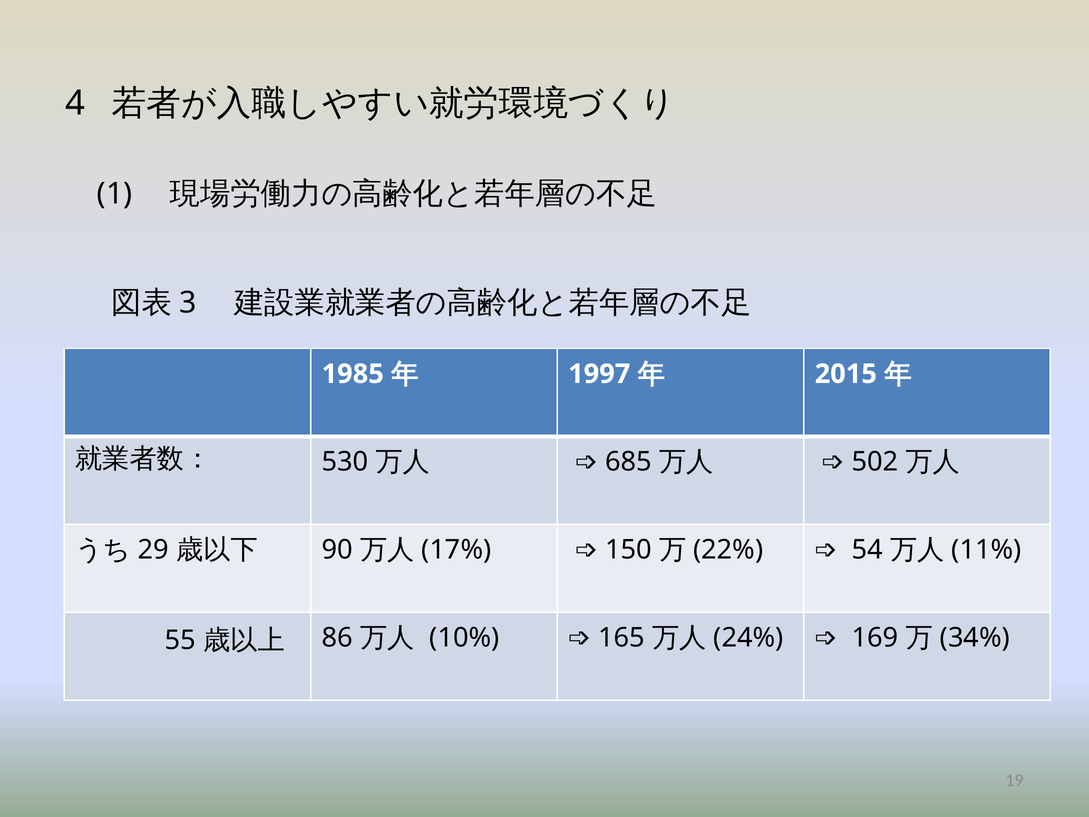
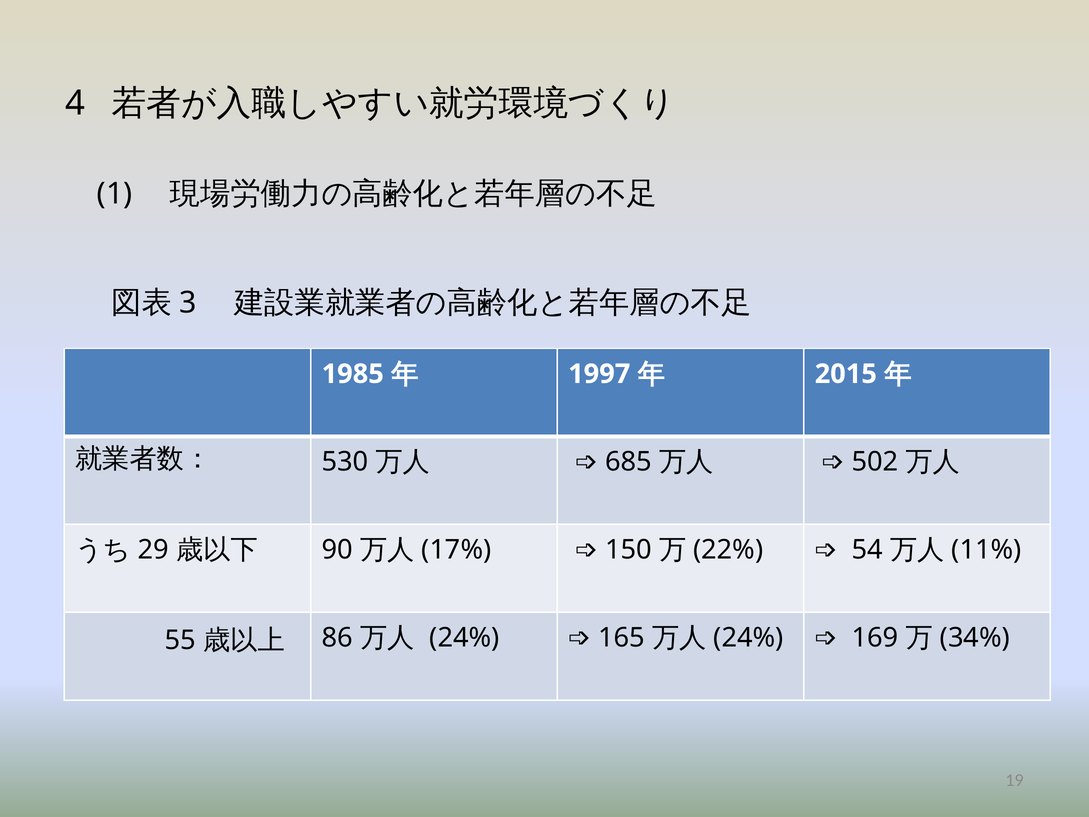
10%: 10% -> 24% (464, 638)
